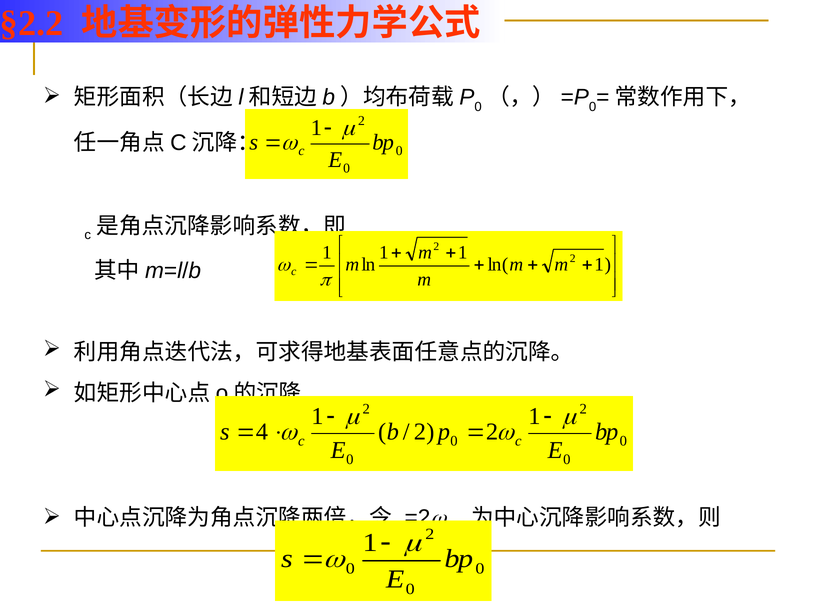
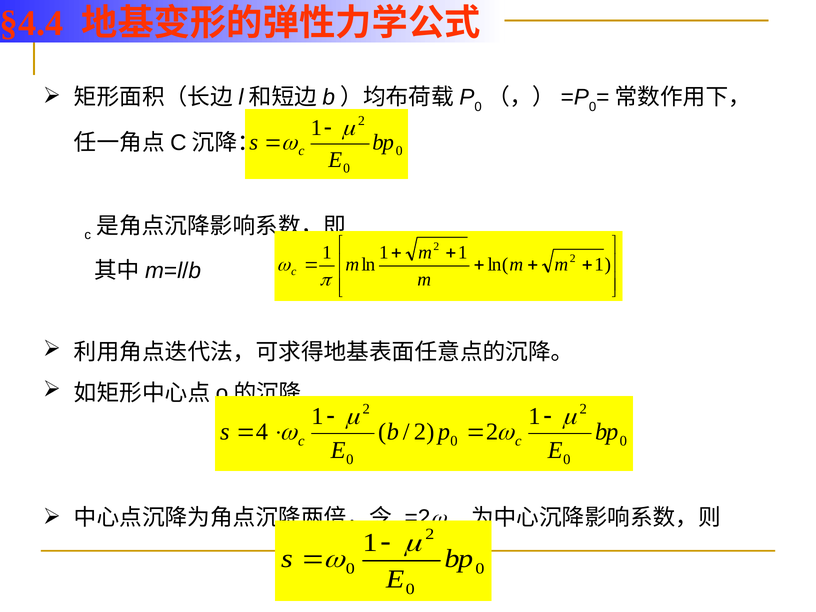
§2.2: §2.2 -> §4.4 (32, 23)
